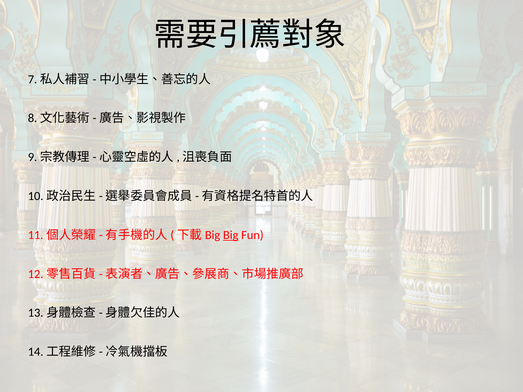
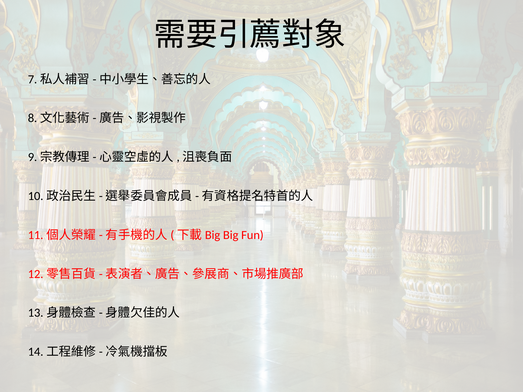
Big underline: present -> none (231, 235)
